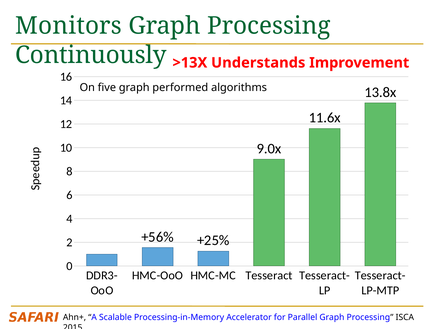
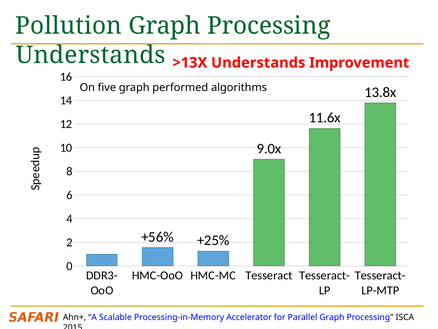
Monitors: Monitors -> Pollution (69, 26)
Continuously: Continuously -> Understands (91, 55)
